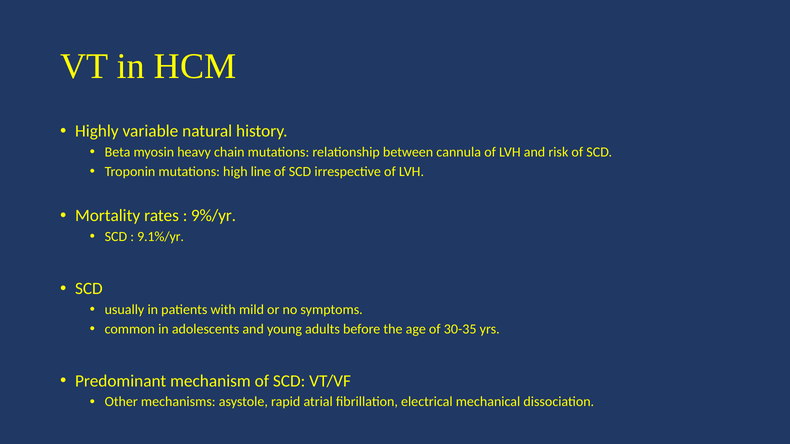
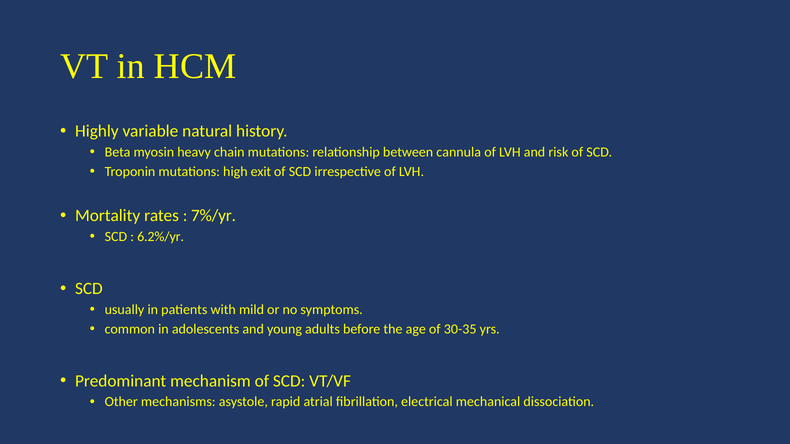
line: line -> exit (261, 172)
9%/yr: 9%/yr -> 7%/yr (214, 216)
9.1%/yr: 9.1%/yr -> 6.2%/yr (161, 237)
